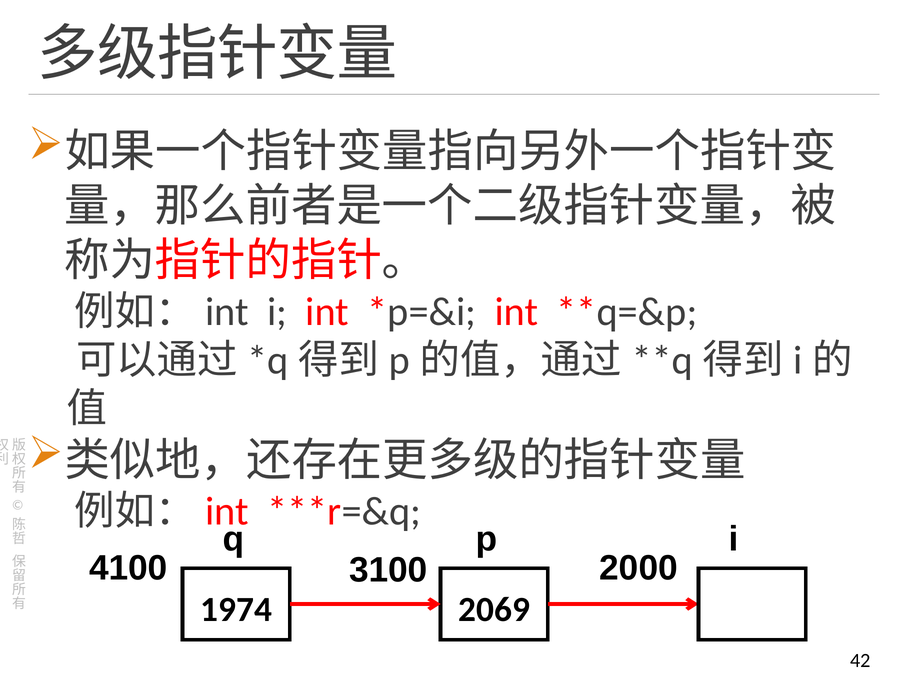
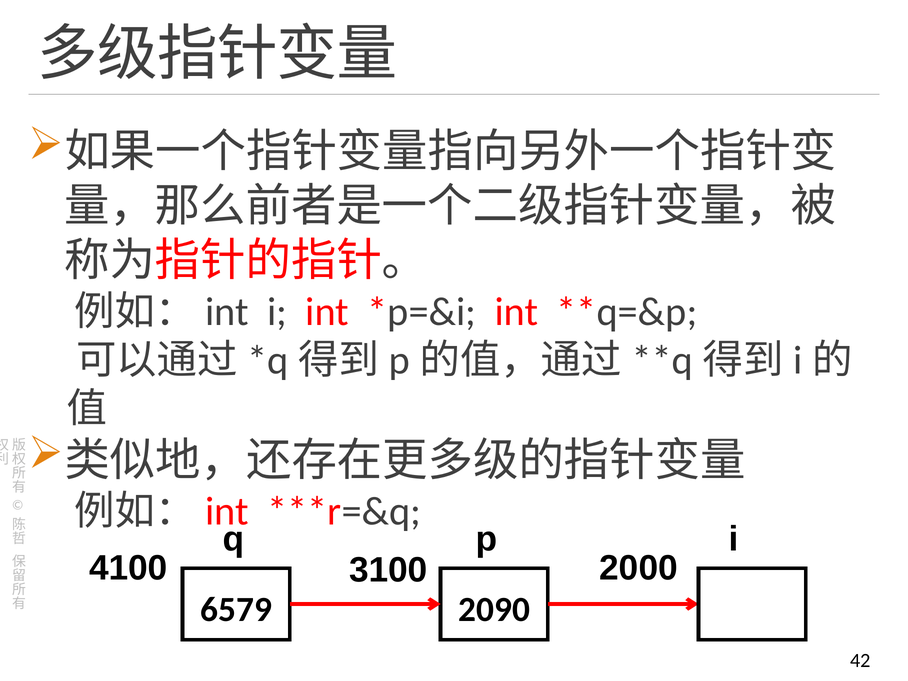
1974: 1974 -> 6579 (236, 610)
2069: 2069 -> 2090 (494, 610)
